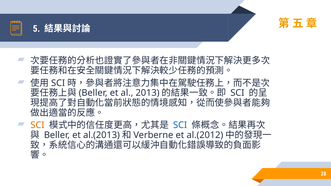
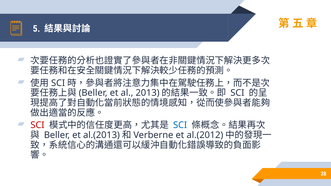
SCI colour: orange -> red (37, 125)
